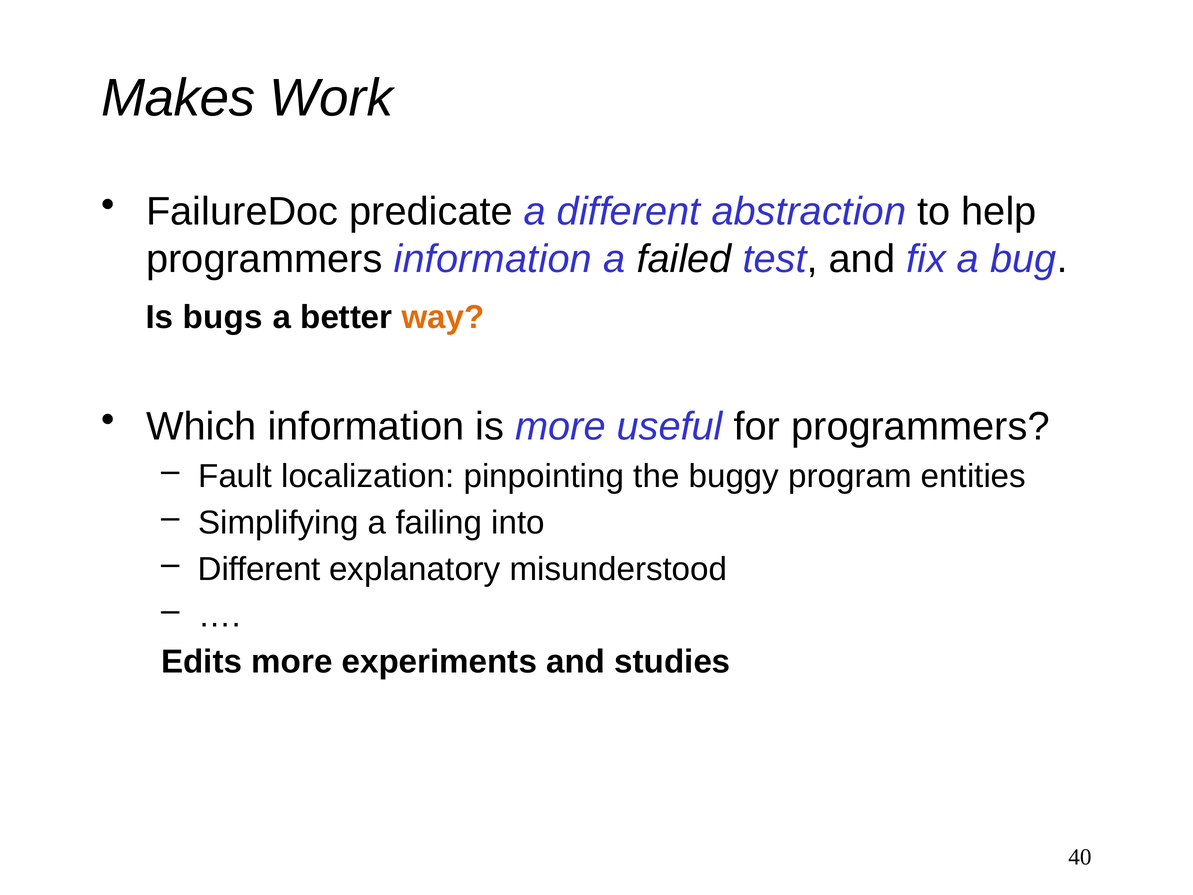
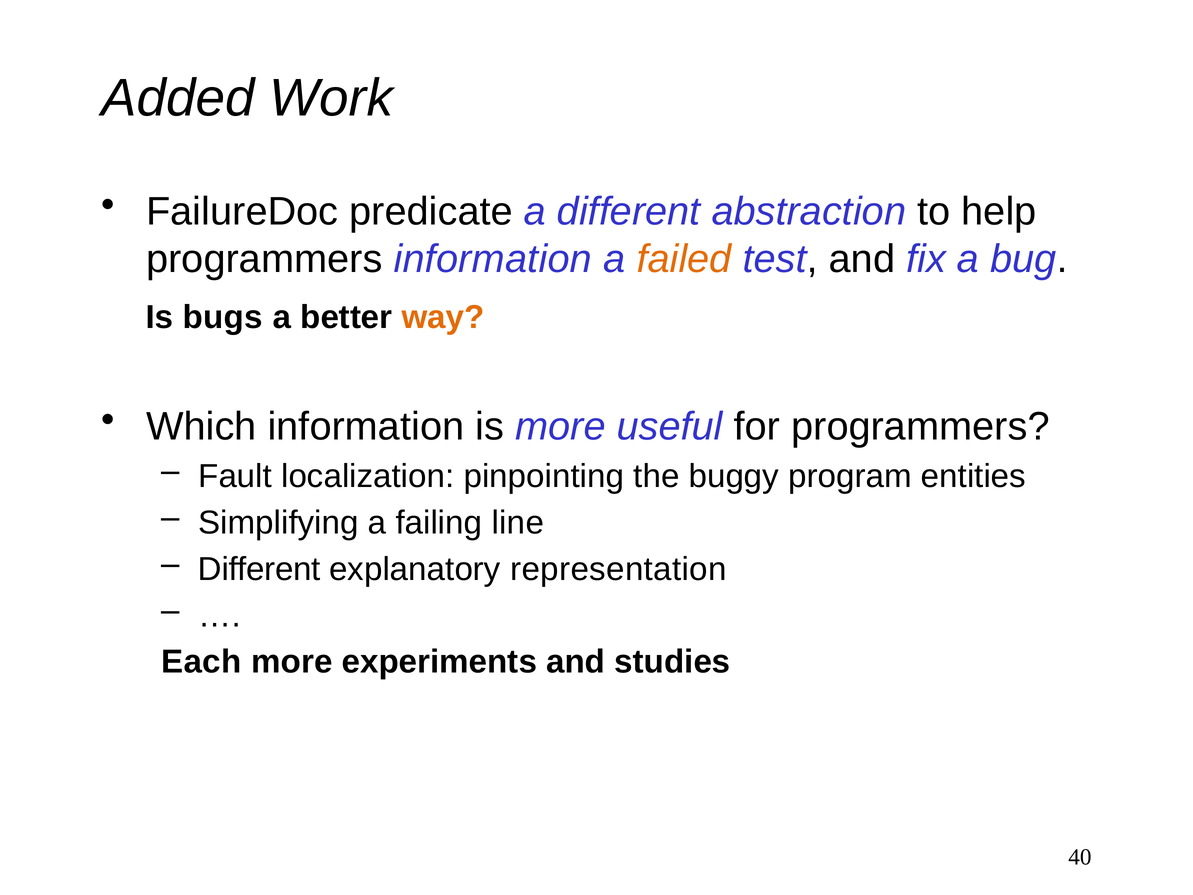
Makes: Makes -> Added (178, 98)
failed colour: black -> orange (684, 259)
into: into -> line (518, 523)
misunderstood: misunderstood -> representation (618, 569)
Edits: Edits -> Each (201, 662)
